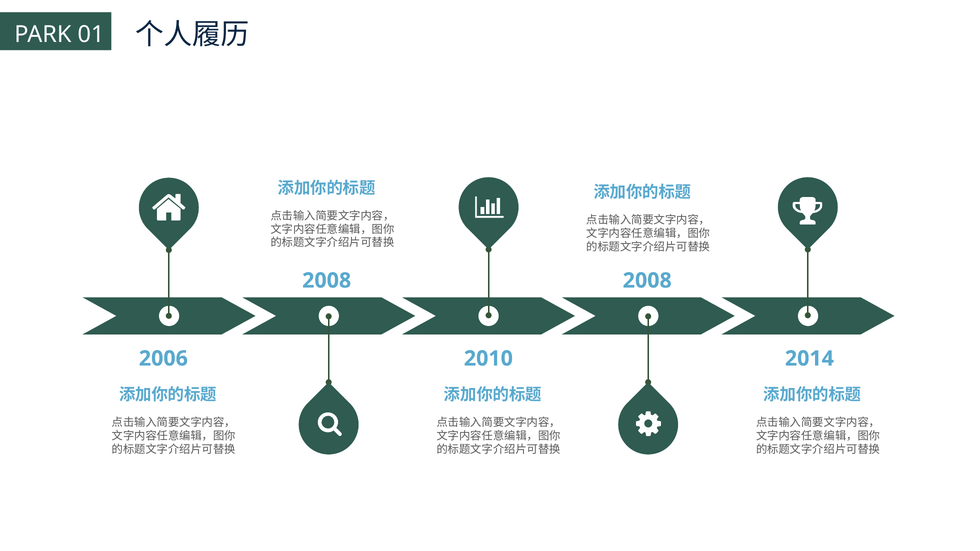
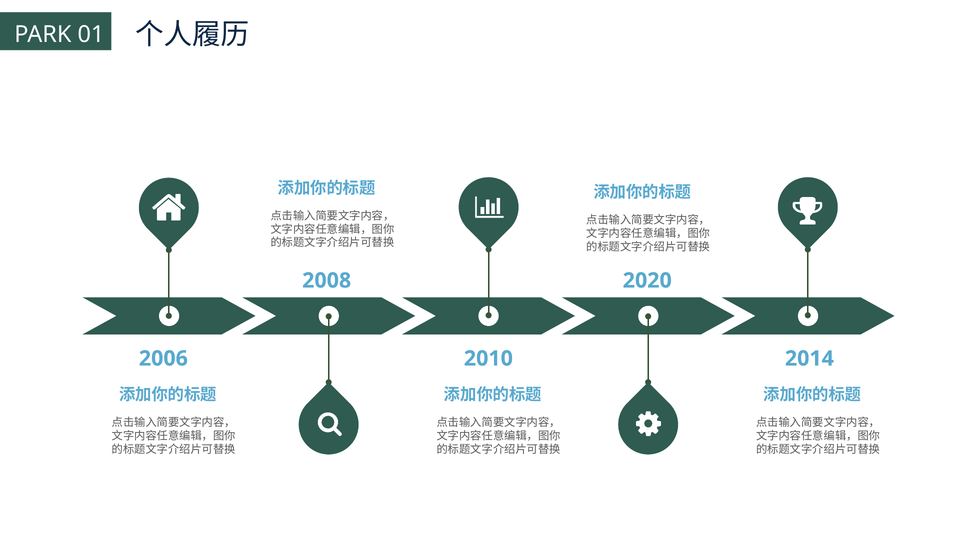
2008: 2008 -> 2020 (647, 281)
